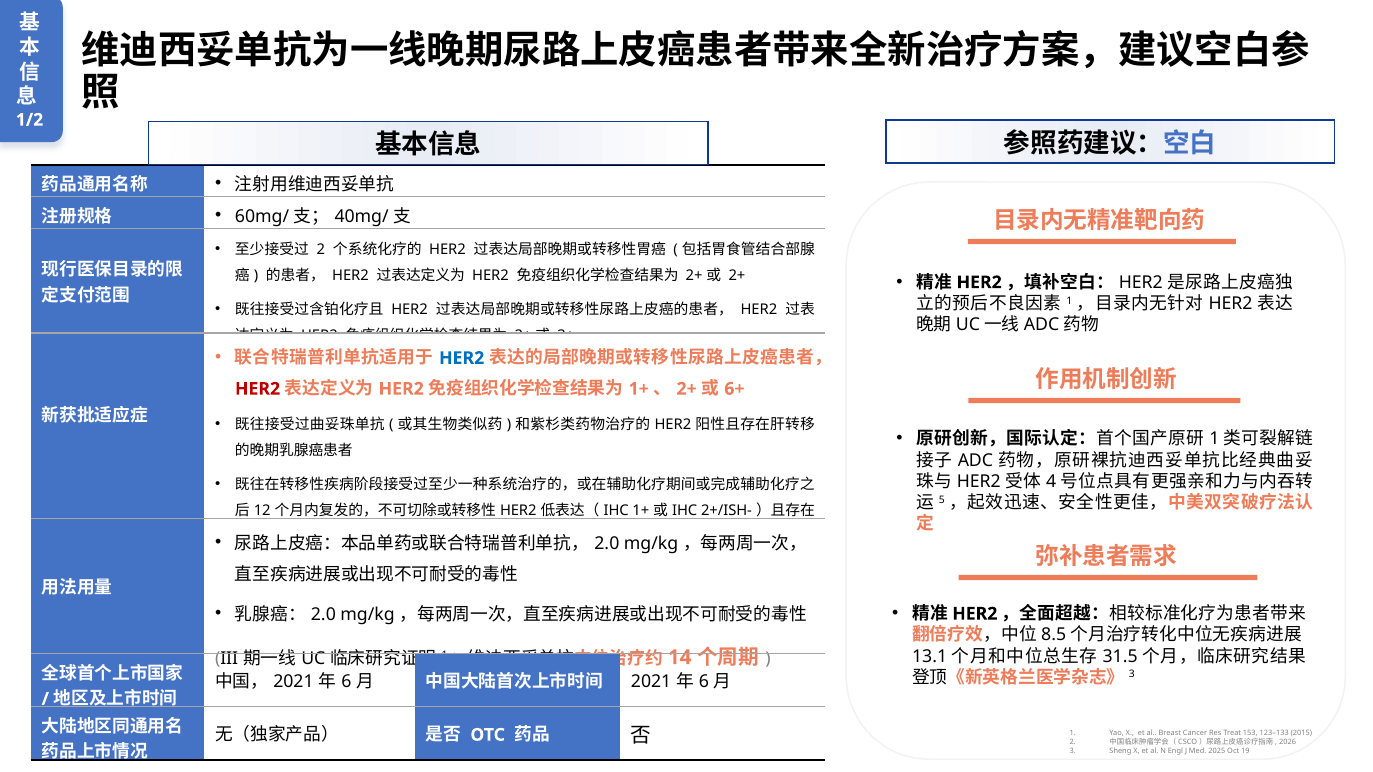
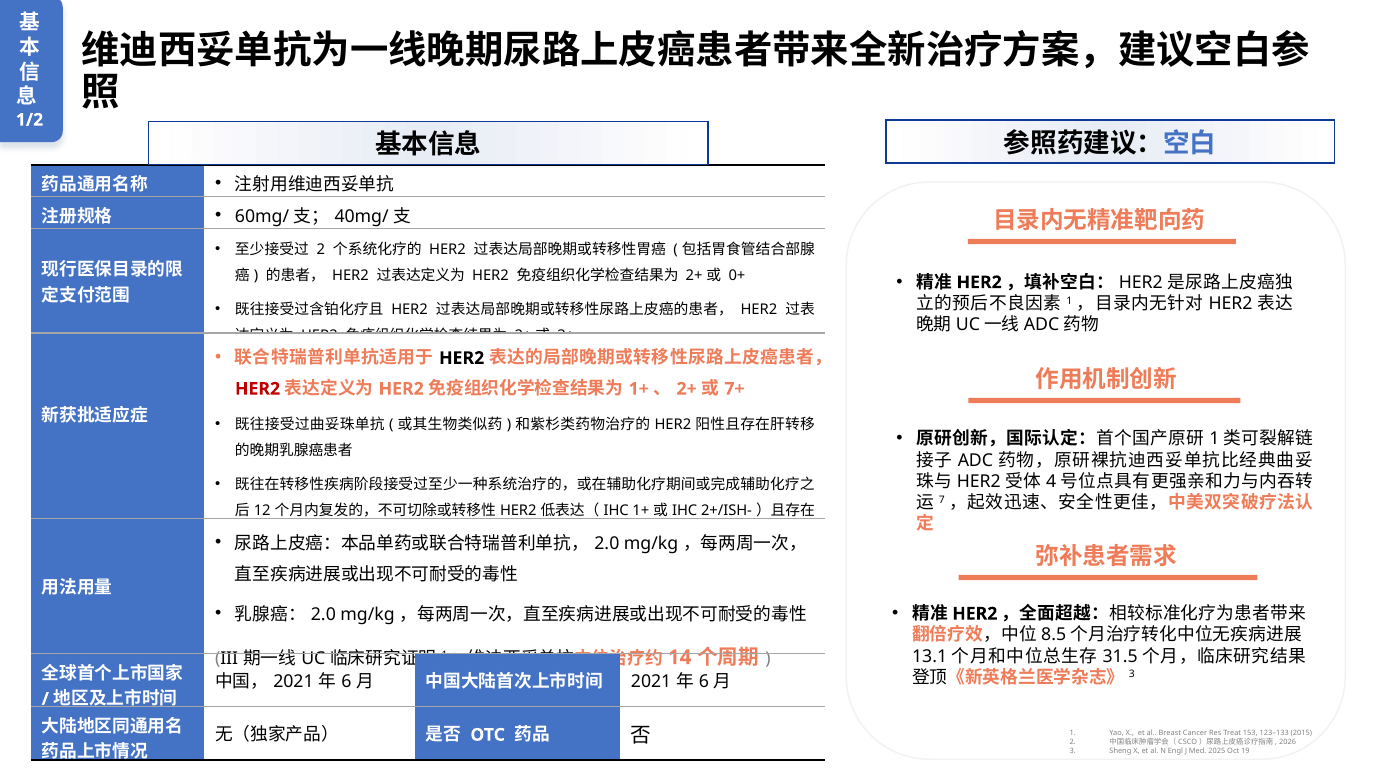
2+: 2+ -> 0+ (737, 276)
HER2 colour: blue -> black (462, 358)
6+: 6+ -> 7+ (734, 389)
5: 5 -> 7 (942, 500)
